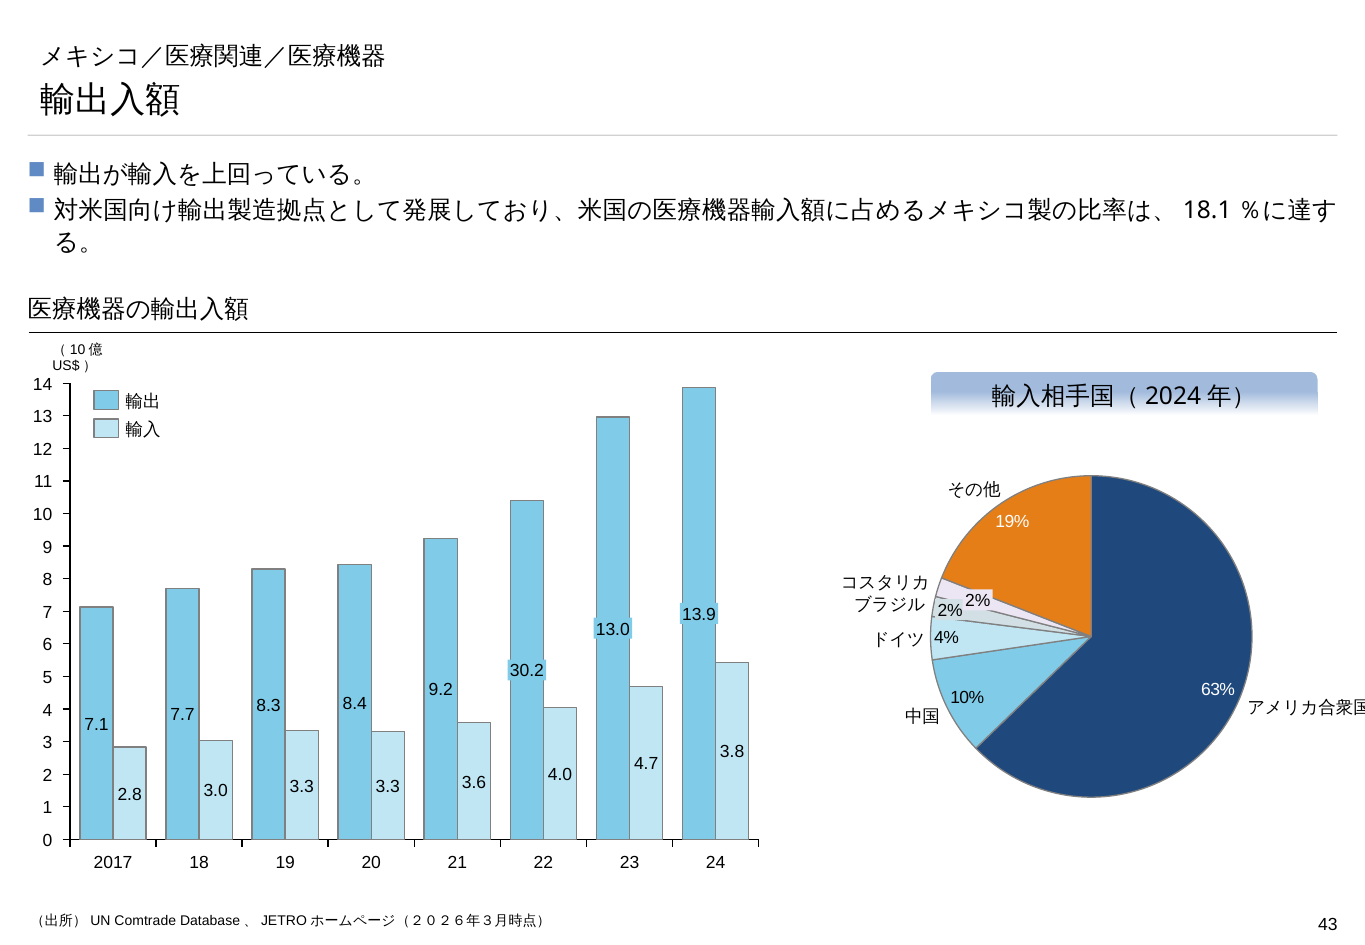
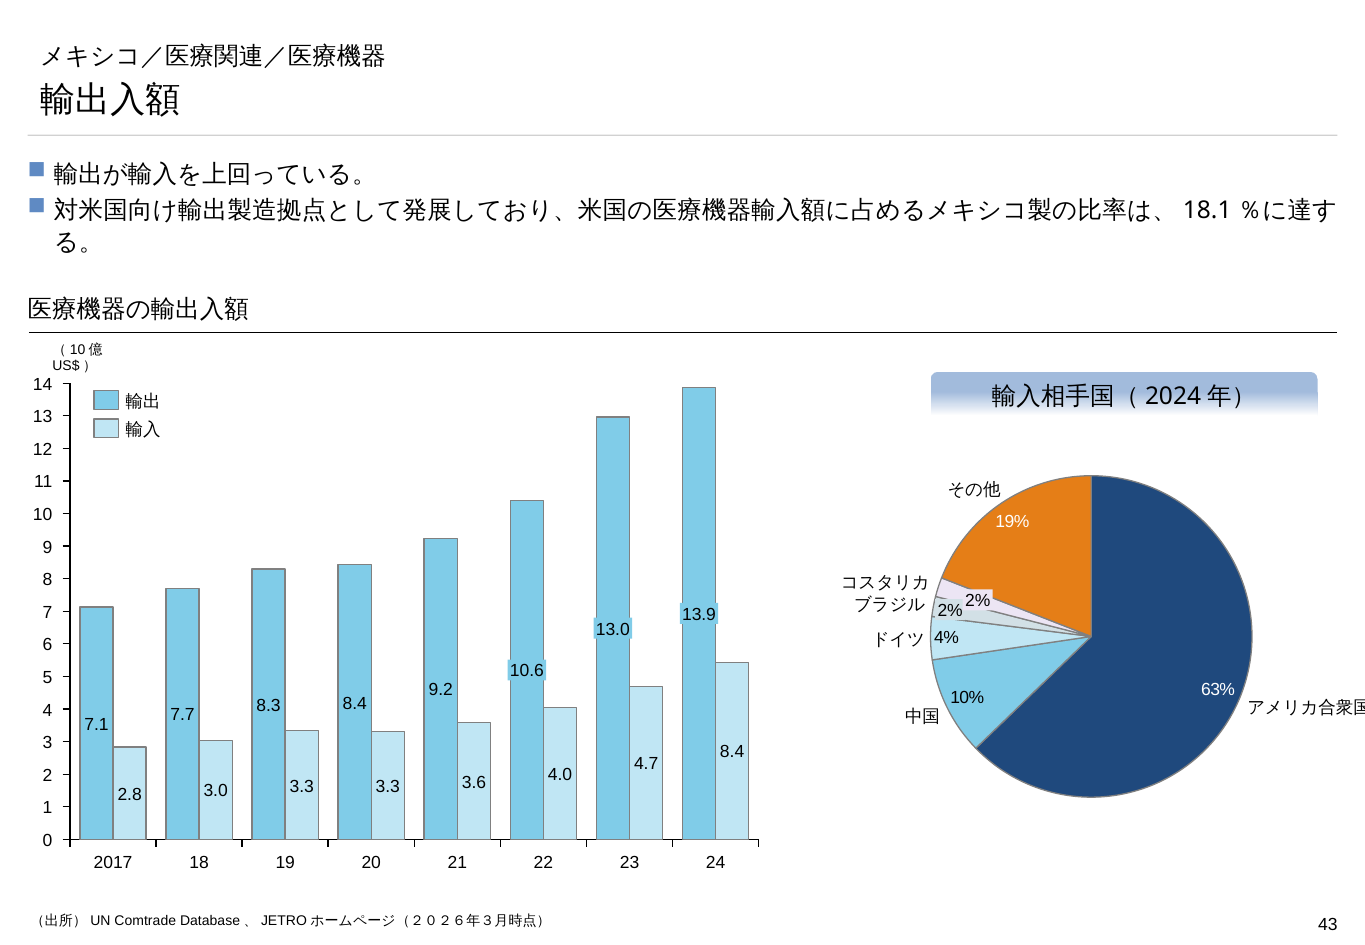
30.2: 30.2 -> 10.6 (527, 671)
3.8: 3.8 -> 8.4 (732, 752)
